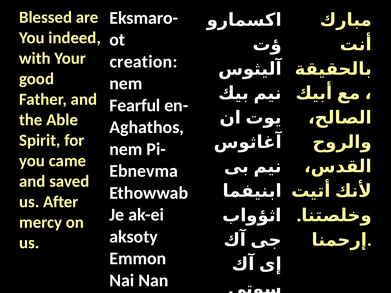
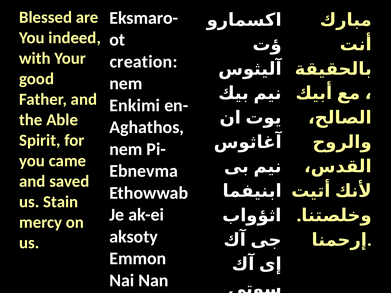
Fearful: Fearful -> Enkimi (135, 106)
After: After -> Stain (61, 202)
